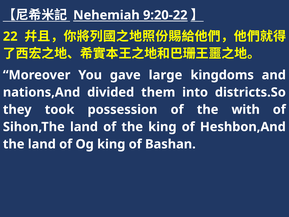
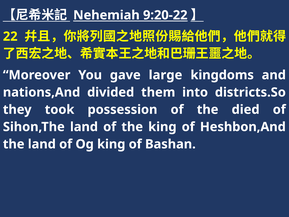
with: with -> died (246, 109)
